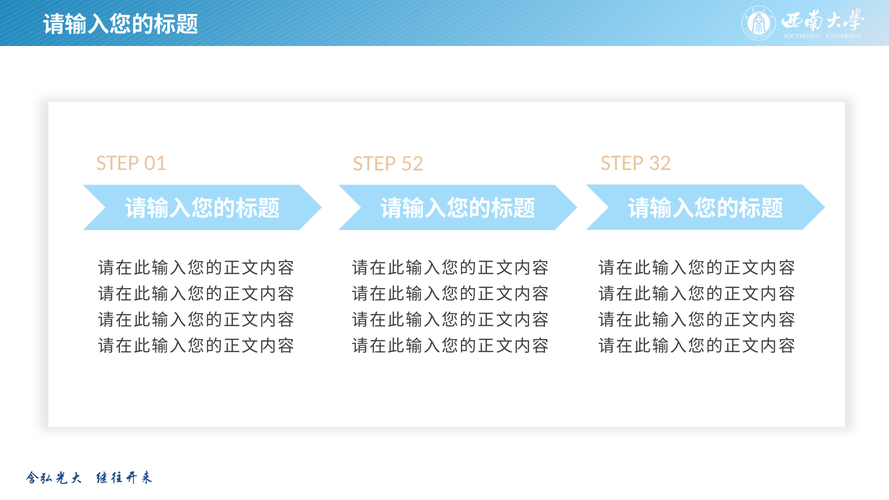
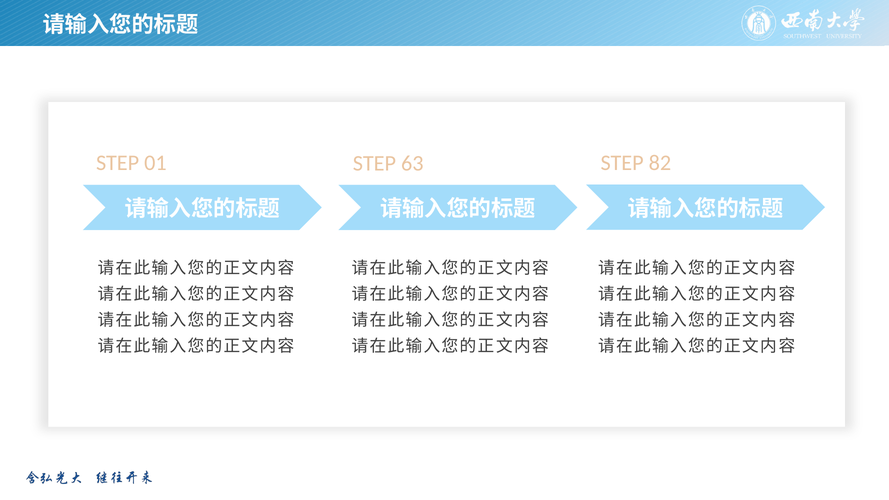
52: 52 -> 63 (412, 163)
32: 32 -> 82 (660, 163)
